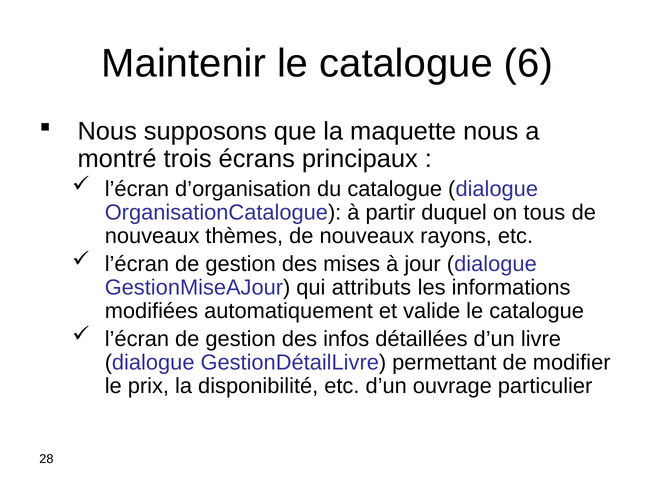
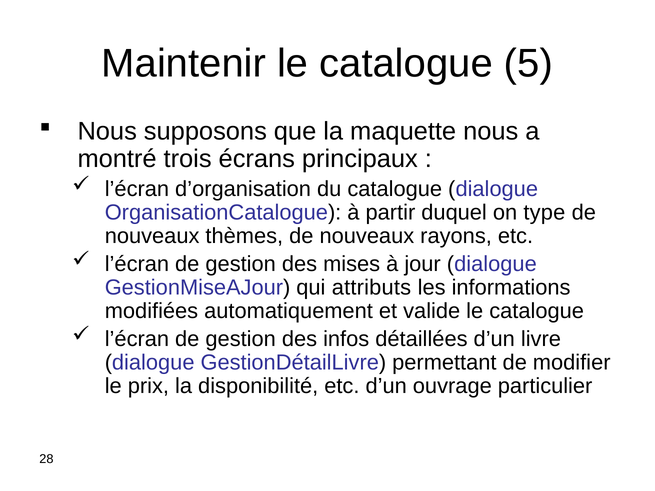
6: 6 -> 5 (528, 63)
tous: tous -> type (544, 213)
